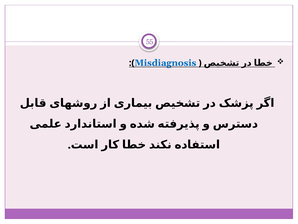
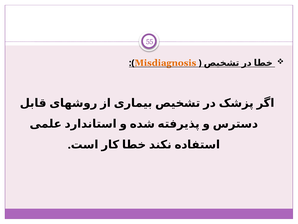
Misdiagnosis colour: blue -> orange (165, 63)
